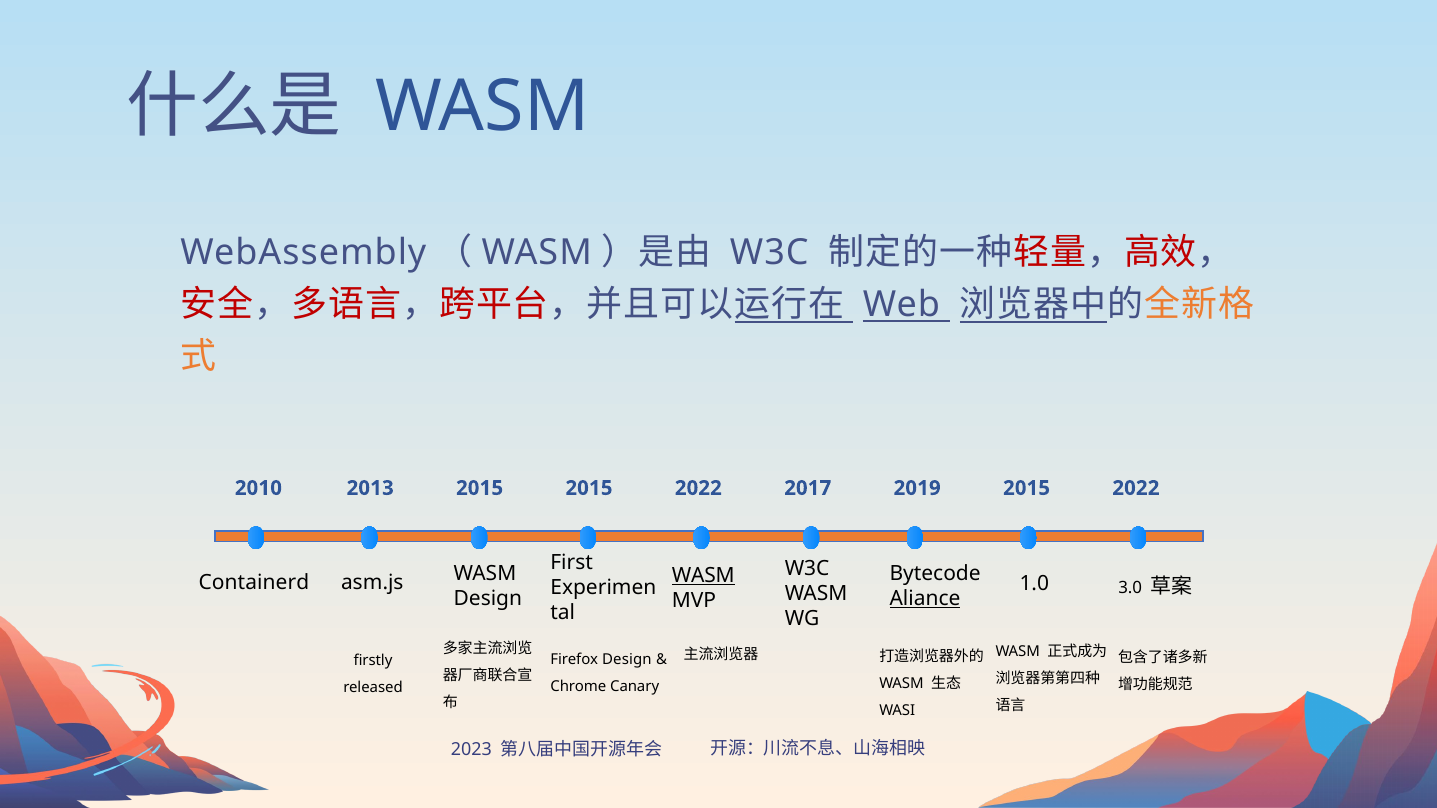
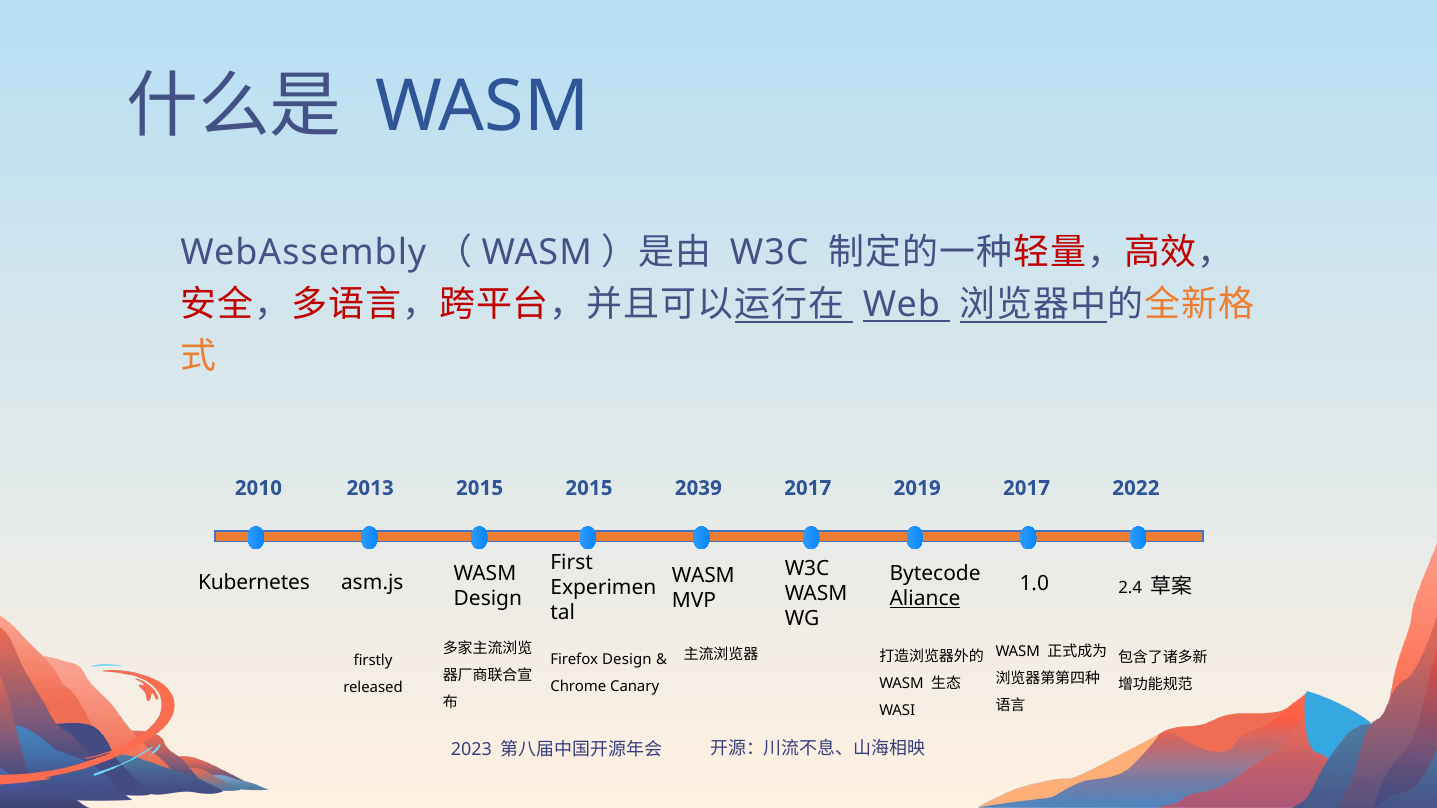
2015 2015 2022: 2022 -> 2039 (698, 488)
2019 2015: 2015 -> 2017 (1027, 488)
WASM underline: present -> none (703, 575)
Containerd: Containerd -> Kubernetes (254, 583)
3.0: 3.0 -> 2.4 (1130, 588)
